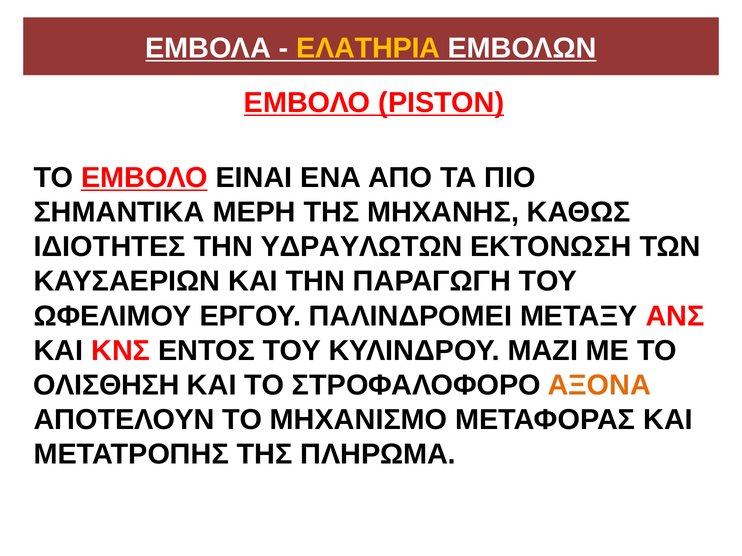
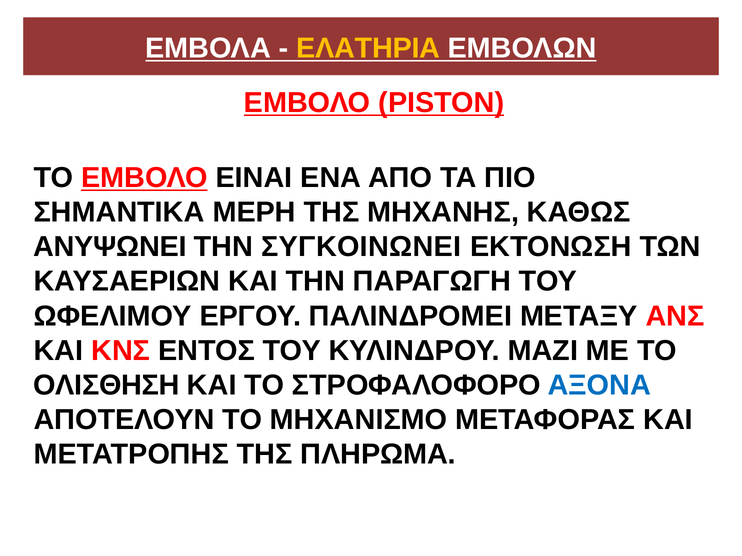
ΙΔΙΟΤΗΤΕΣ: ΙΔΙΟΤΗΤΕΣ -> ΑΝΥΨΩΝΕΙ (110, 247)
ΥΔΡΑΥΛΩΤΩΝ: ΥΔΡΑΥΛΩΤΩΝ -> ΣΥΓΚΟΙΝΩΝΕΙ (361, 247)
ΑΞΟΝΑ colour: orange -> blue (599, 386)
